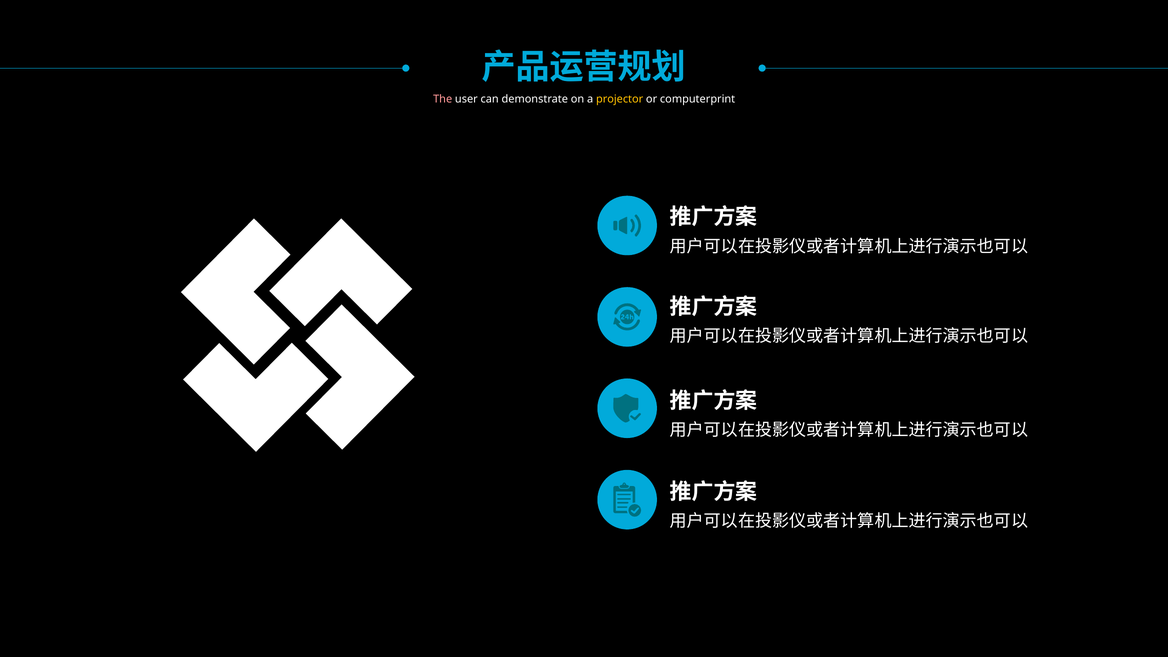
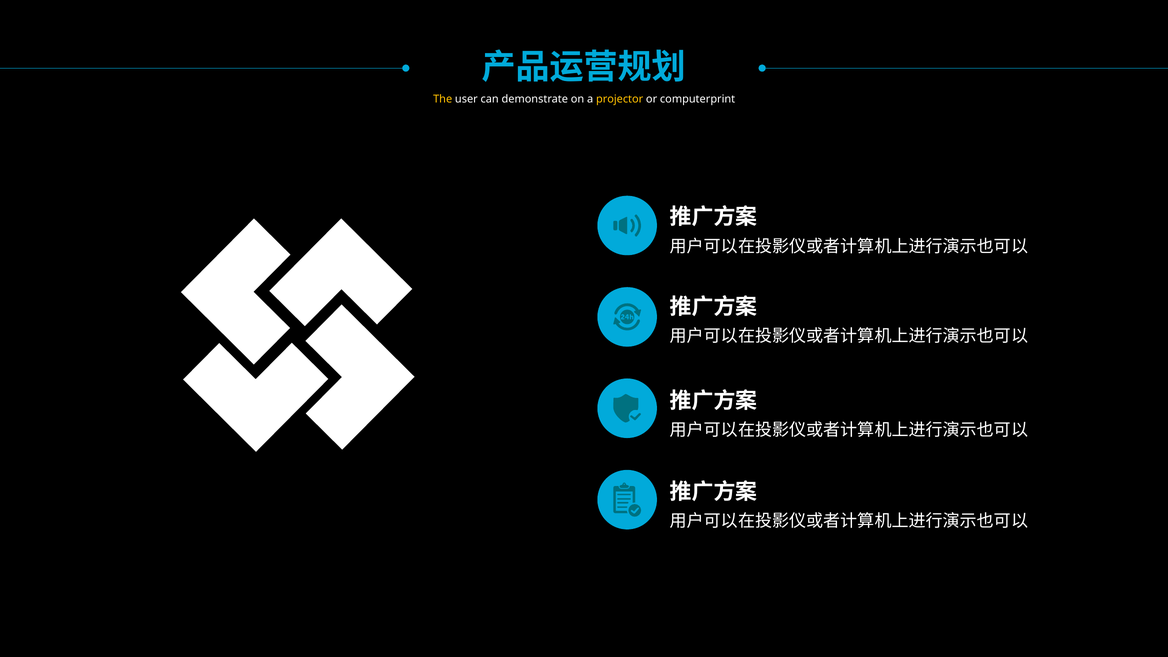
The colour: pink -> yellow (443, 99)
